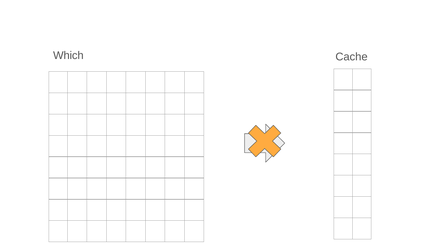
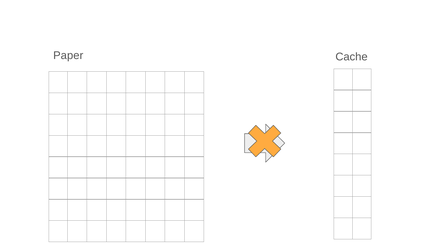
Which: Which -> Paper (68, 56)
